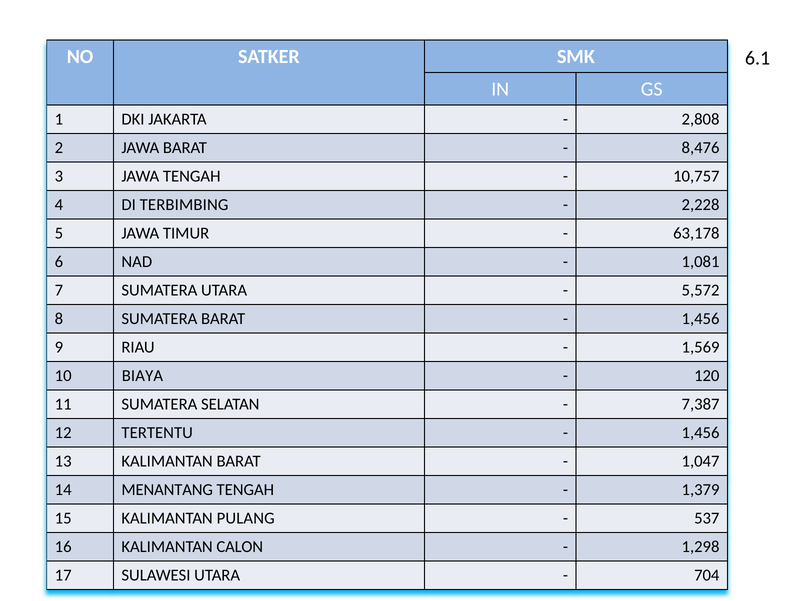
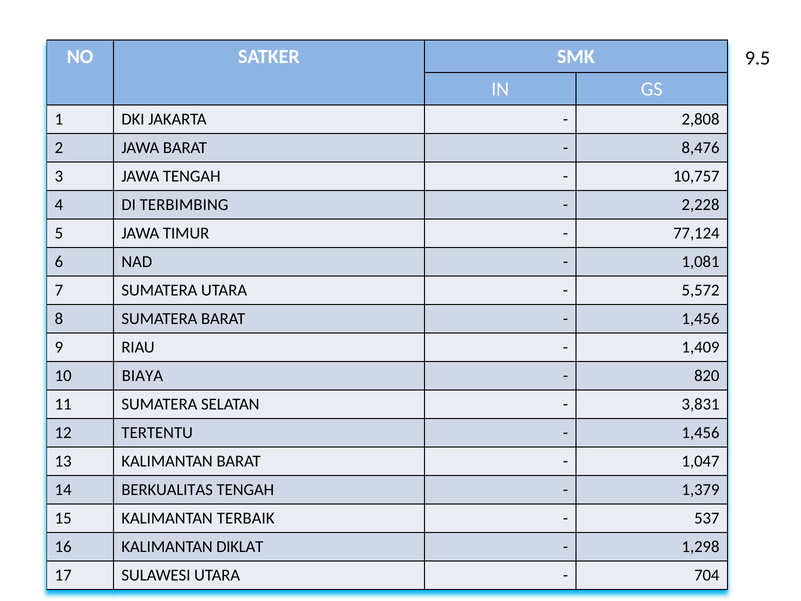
6.1: 6.1 -> 9.5 (758, 58)
63,178: 63,178 -> 77,124 (696, 233)
1,569: 1,569 -> 1,409 (701, 347)
120: 120 -> 820 (707, 376)
7,387: 7,387 -> 3,831 (701, 404)
MENANTANG: MENANTANG -> BERKUALITAS (167, 490)
PULANG: PULANG -> TERBAIK (246, 518)
CALON: CALON -> DIKLAT (240, 547)
